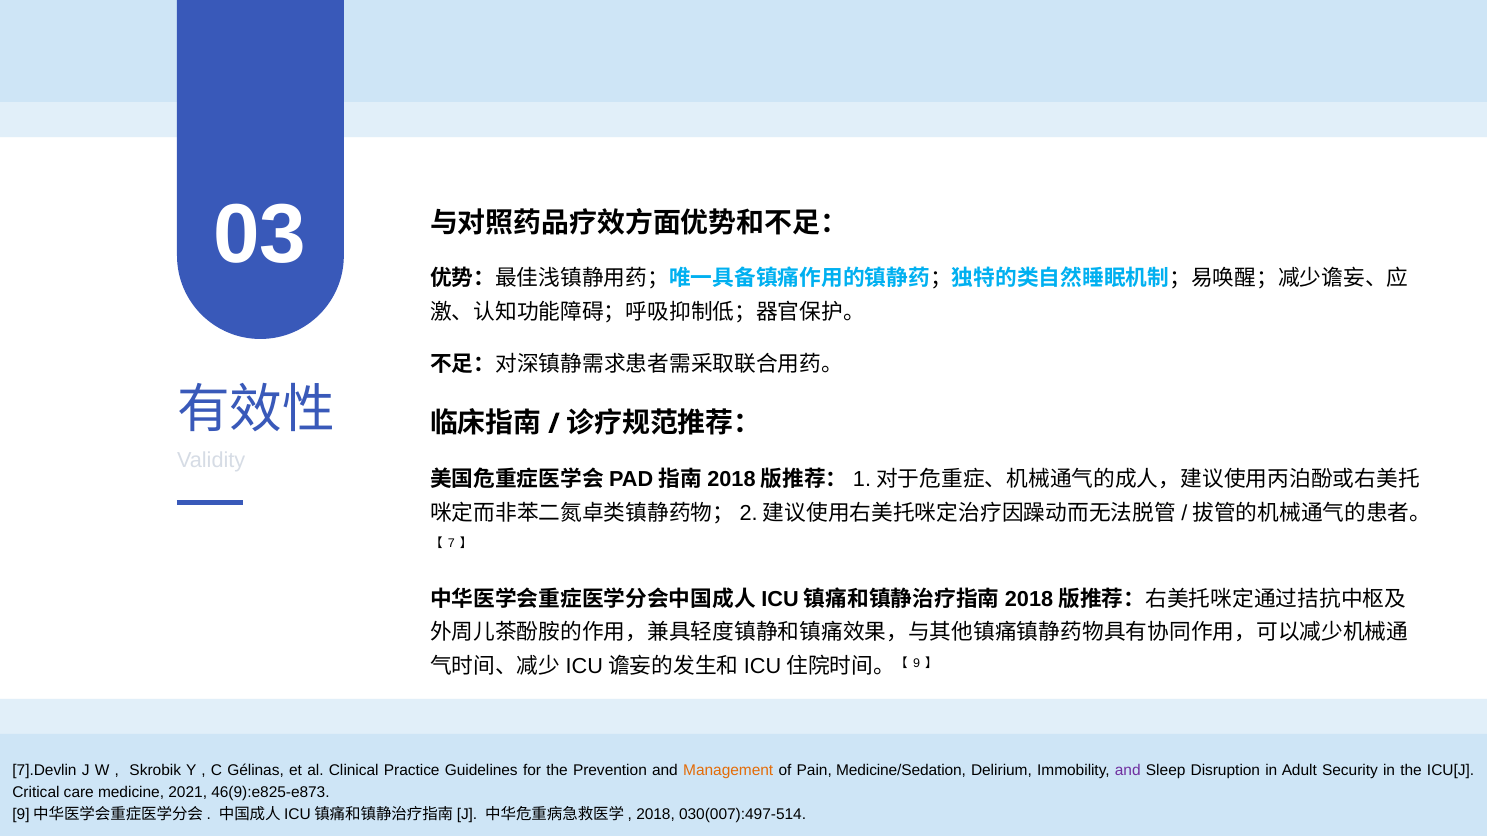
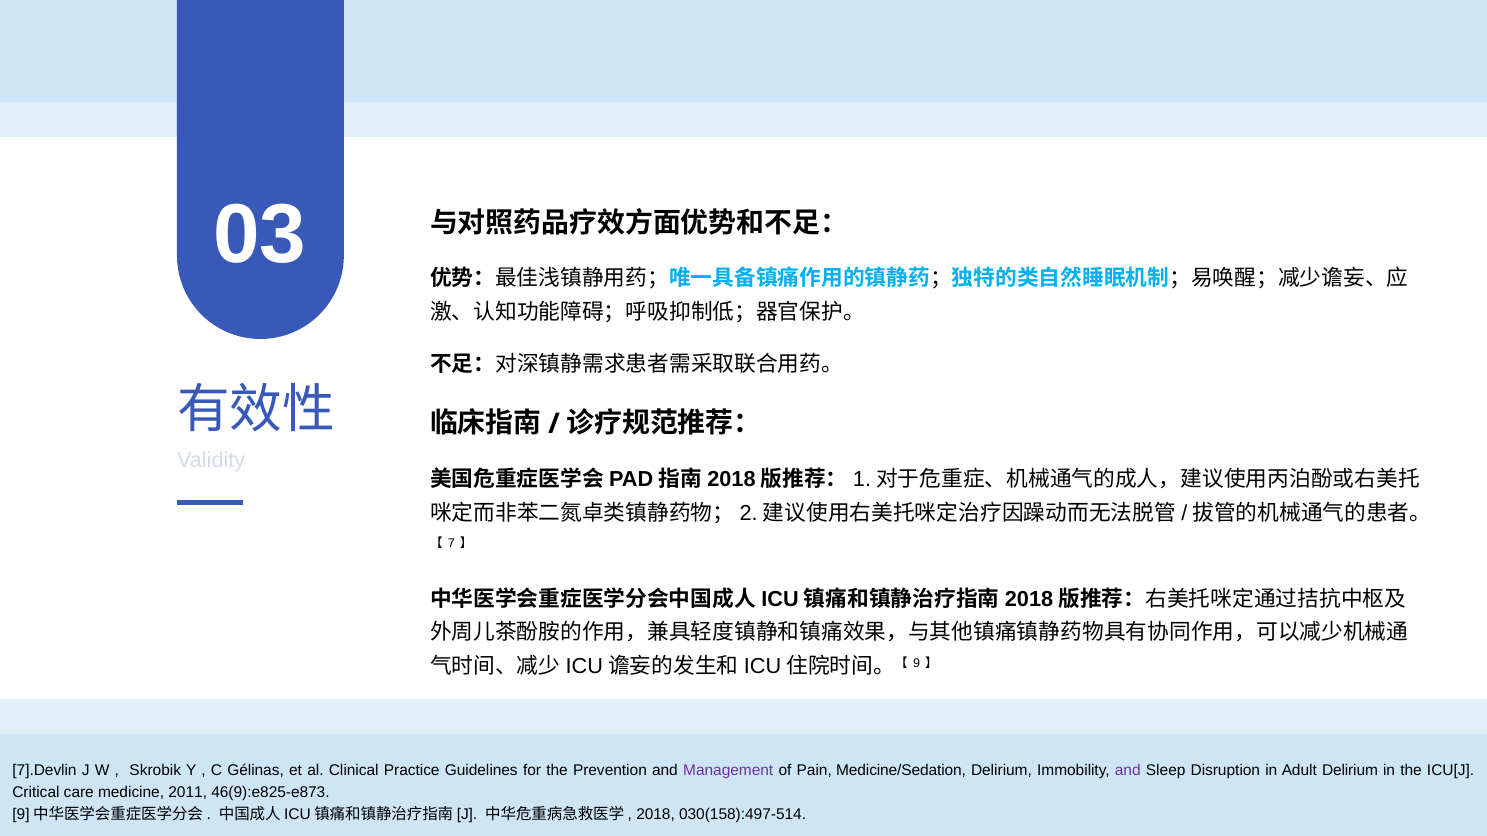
Management colour: orange -> purple (728, 771)
Adult Security: Security -> Delirium (1350, 771)
2021: 2021 -> 2011 (188, 793)
030(007):497-514: 030(007):497-514 -> 030(158):497-514 (743, 815)
